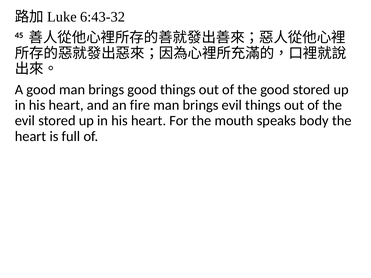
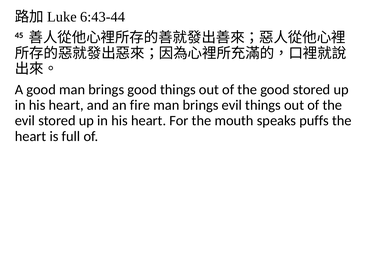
6:43-32: 6:43-32 -> 6:43-44 (103, 17)
body: body -> puffs (314, 121)
